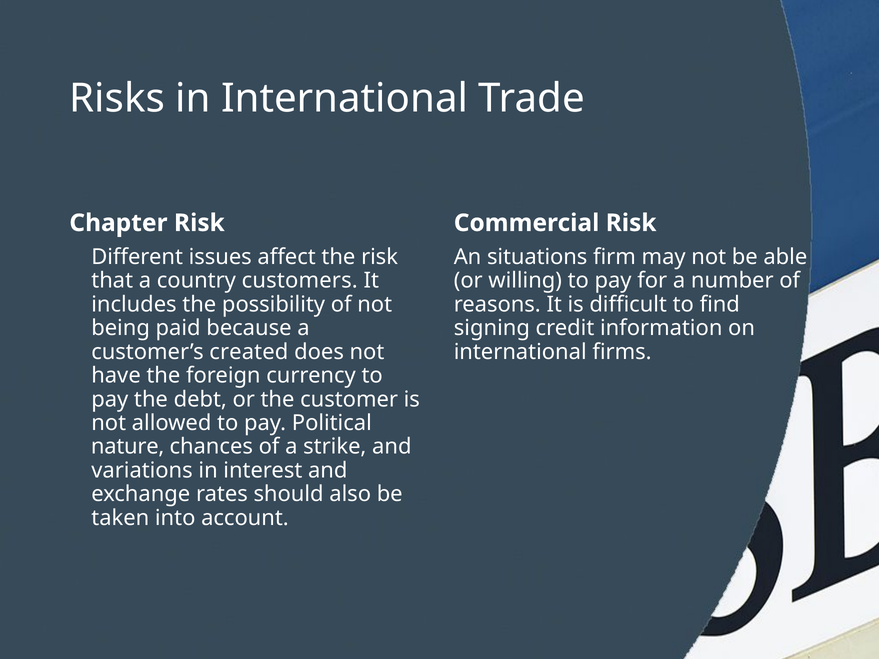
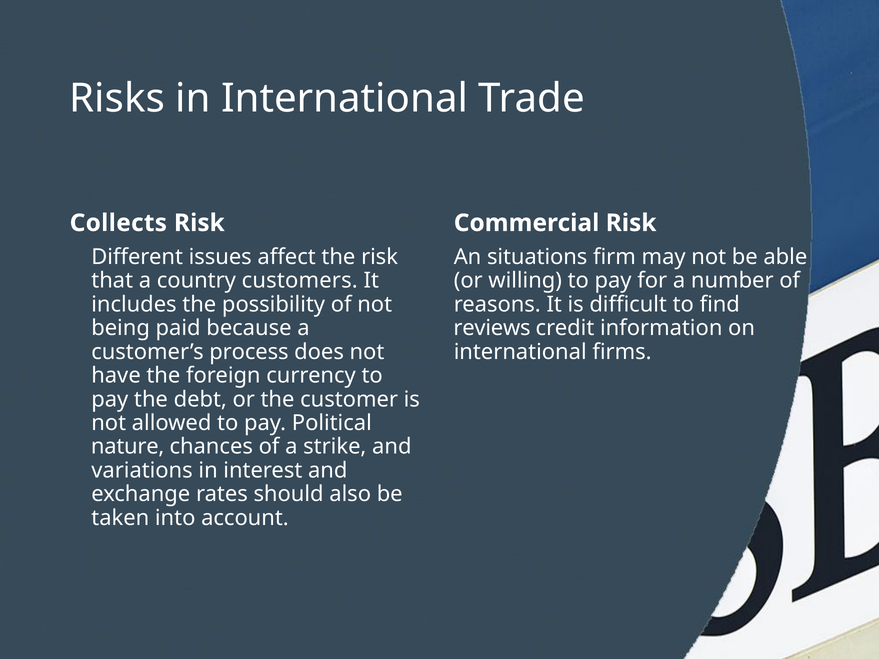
Chapter: Chapter -> Collects (118, 223)
signing: signing -> reviews (492, 328)
created: created -> process (249, 352)
